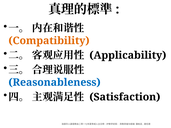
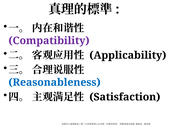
Compatibility colour: orange -> purple (49, 41)
